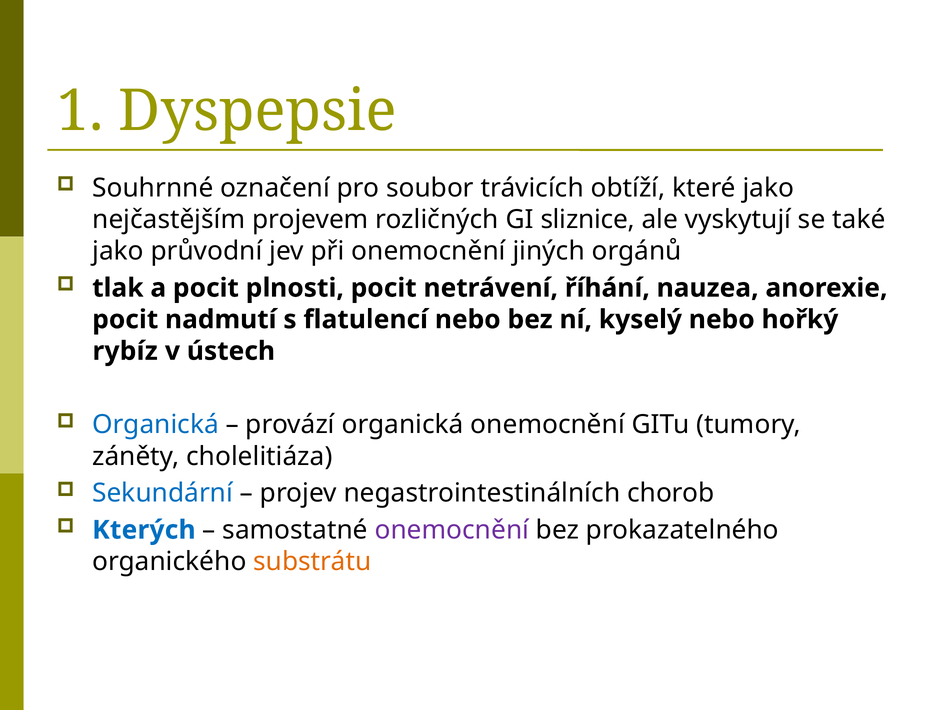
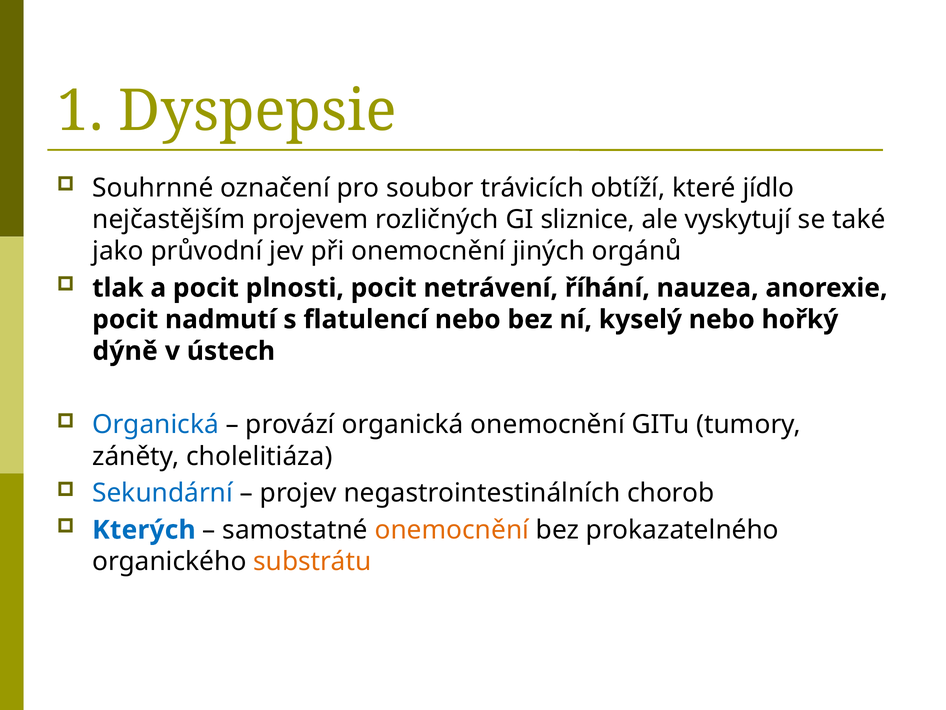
které jako: jako -> jídlo (768, 188)
rybíz: rybíz -> dýně (125, 351)
onemocnění colour: purple -> orange (452, 530)
